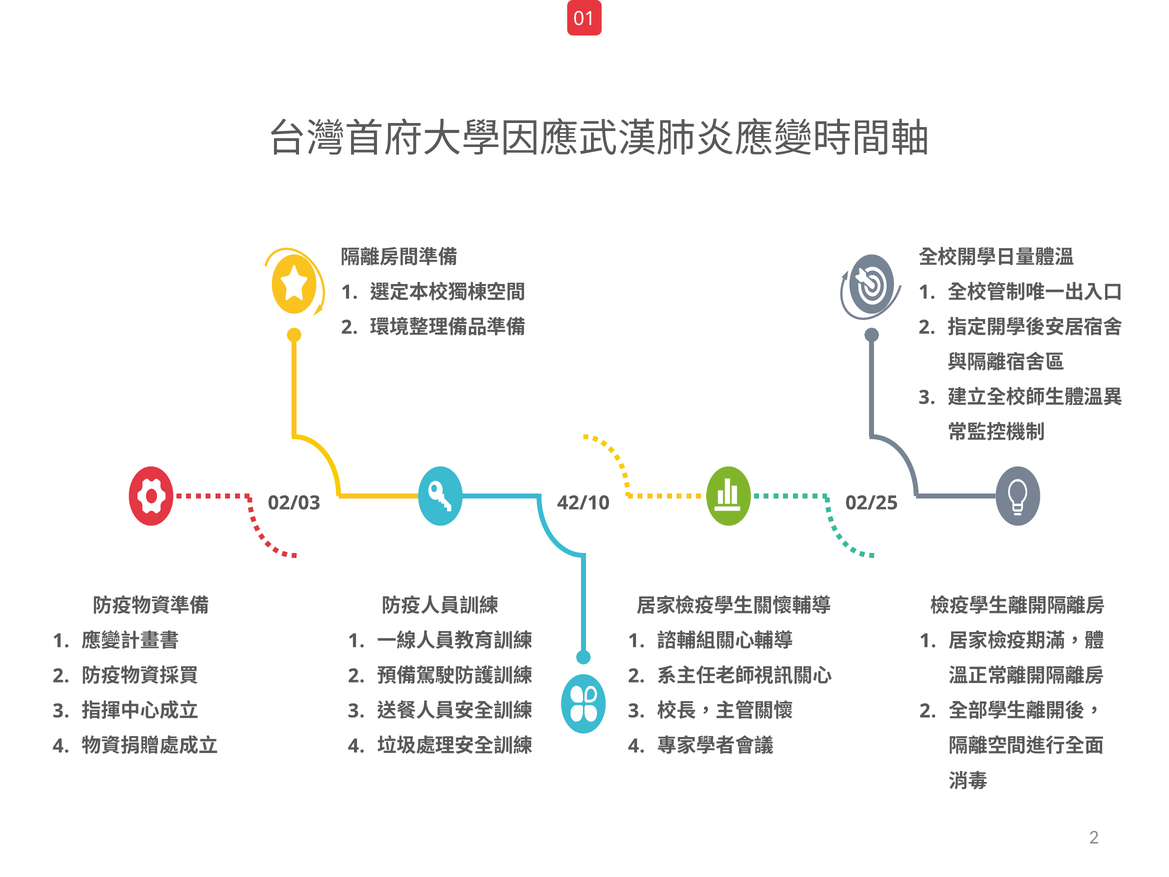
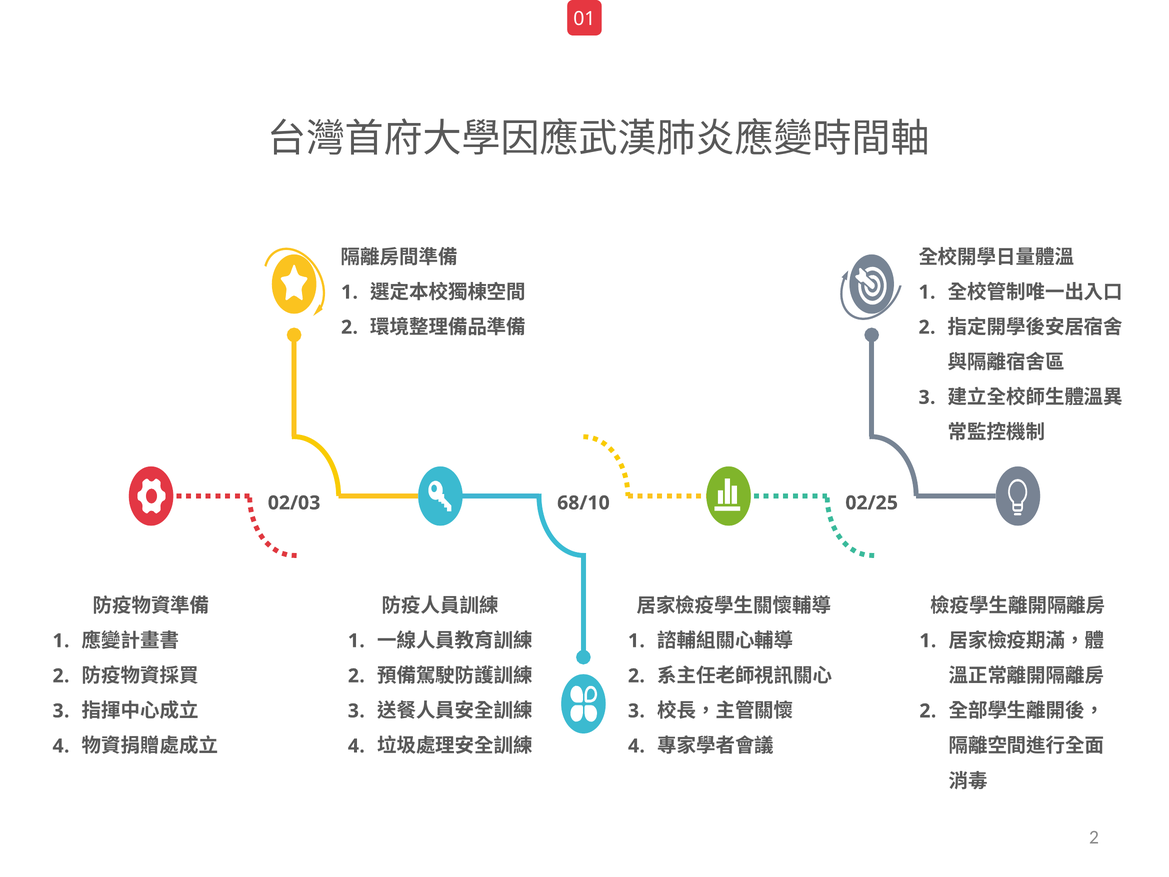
42/10: 42/10 -> 68/10 (583, 503)
